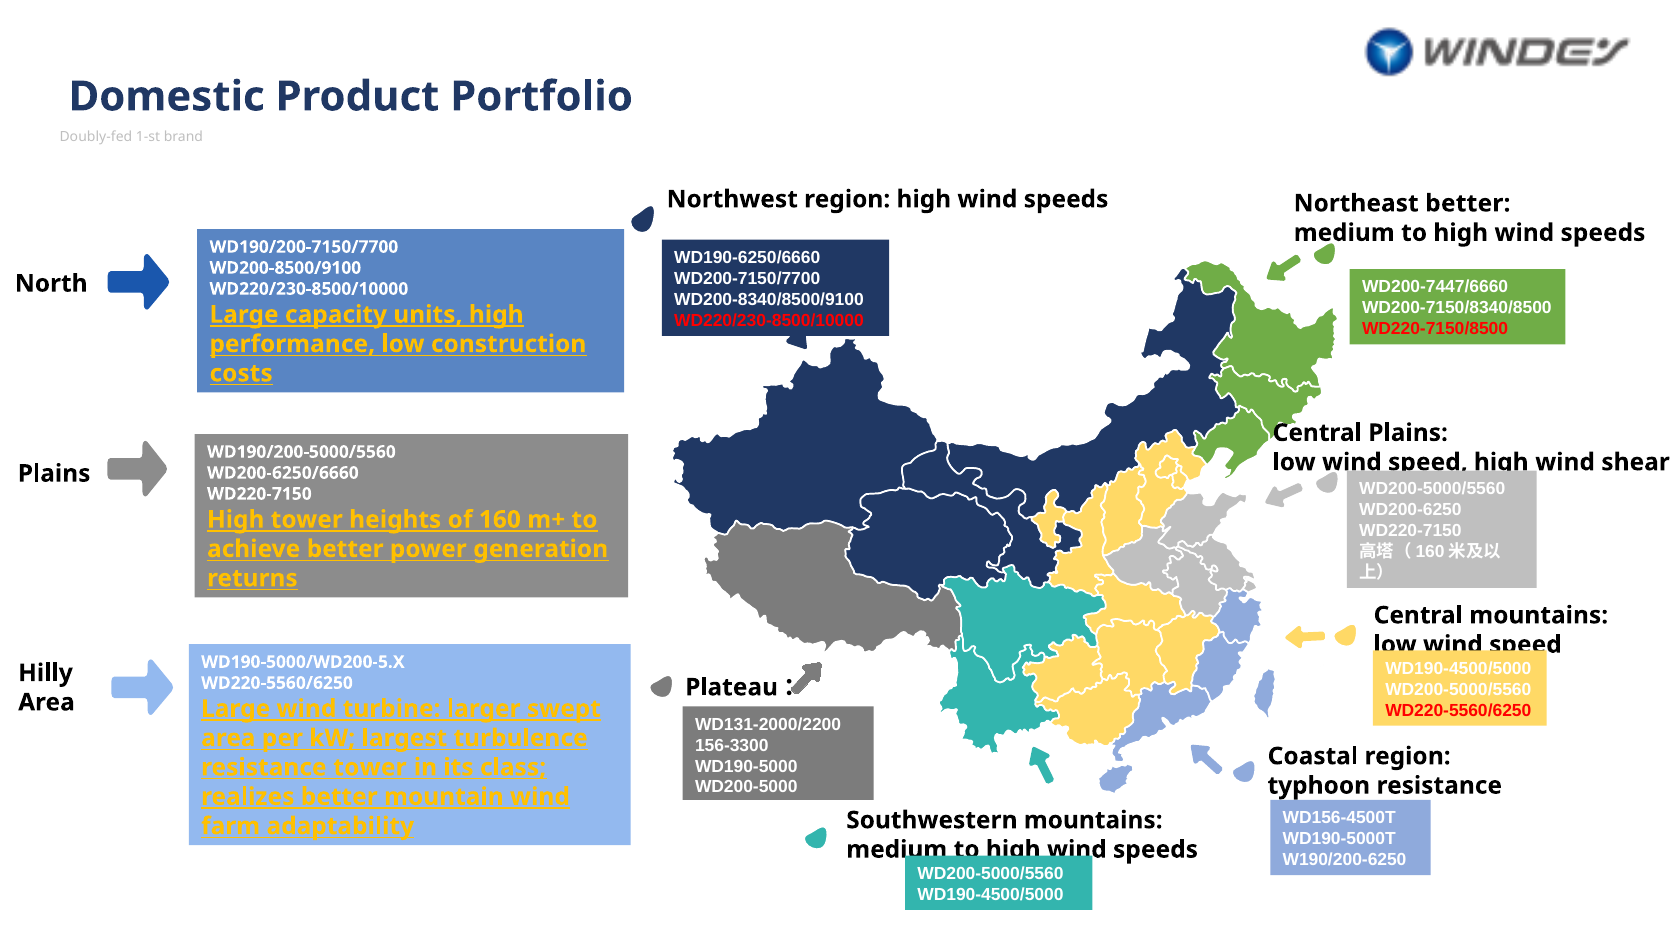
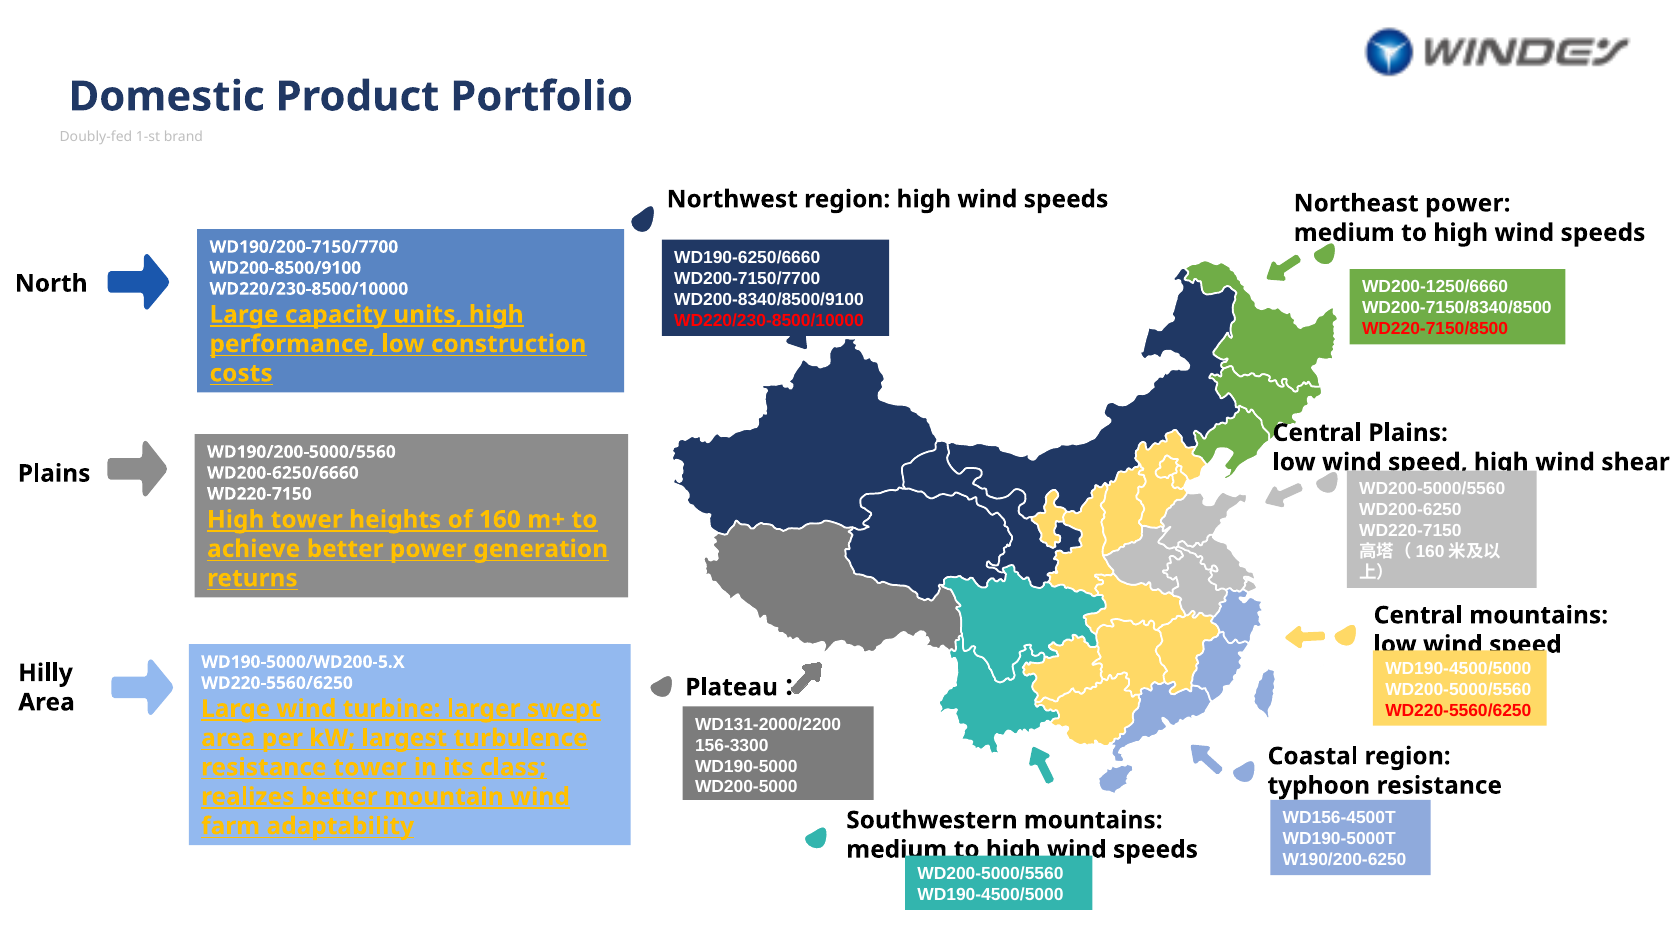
Northeast better: better -> power (1468, 203)
WD200-7447/6660: WD200-7447/6660 -> WD200-1250/6660 (1435, 287)
